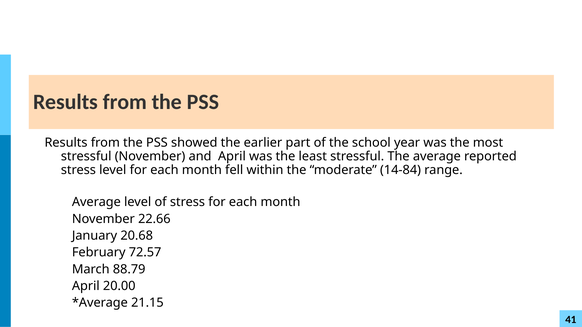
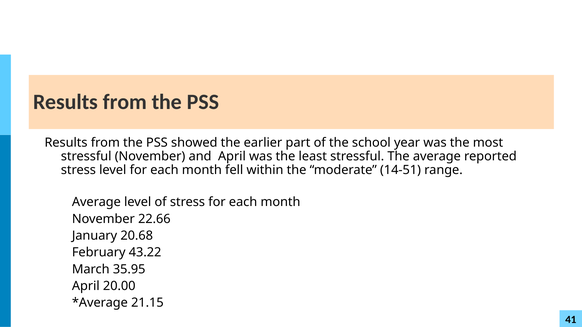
14-84: 14-84 -> 14-51 (401, 170)
72.57: 72.57 -> 43.22 (145, 253)
88.79: 88.79 -> 35.95 (129, 269)
